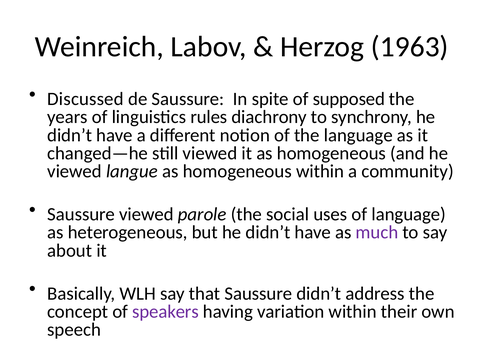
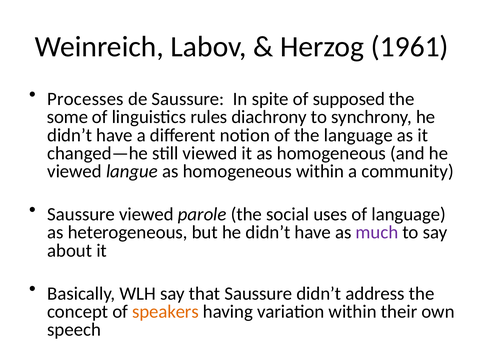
1963: 1963 -> 1961 (410, 47)
Discussed: Discussed -> Processes (85, 99)
years: years -> some (67, 117)
speakers colour: purple -> orange (166, 312)
